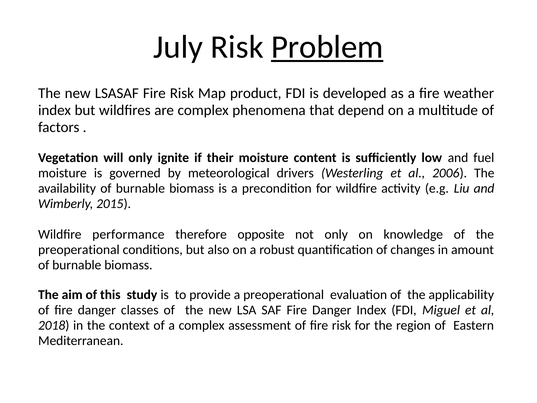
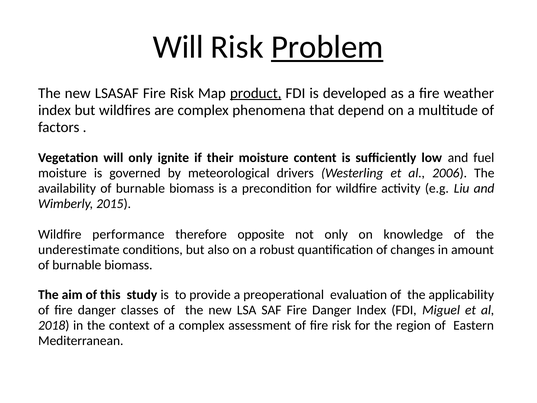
July: July -> Will (178, 47)
product underline: none -> present (256, 93)
preoperational: preoperational -> underestimate (79, 250)
